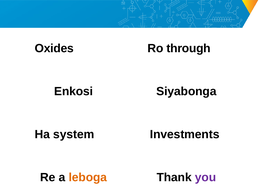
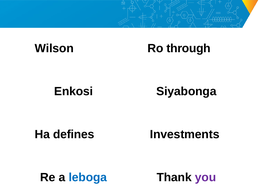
Oxides: Oxides -> Wilson (54, 48)
system: system -> defines (74, 134)
leboga colour: orange -> blue (88, 177)
